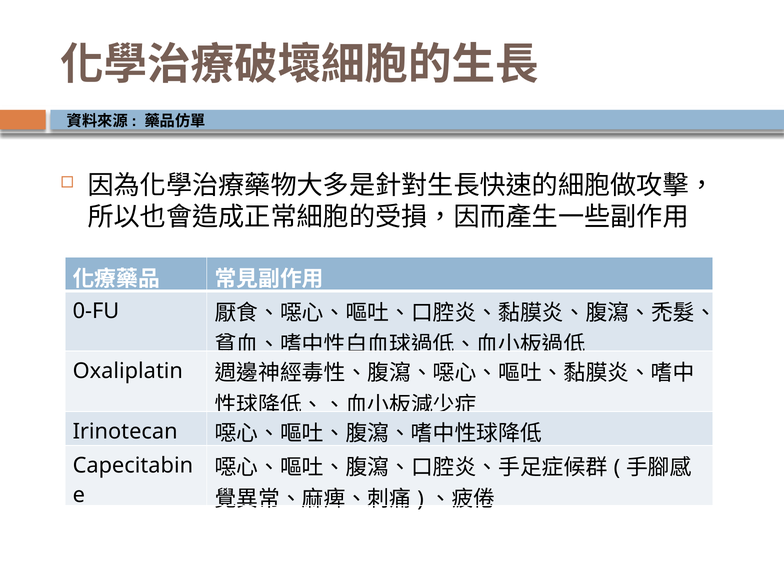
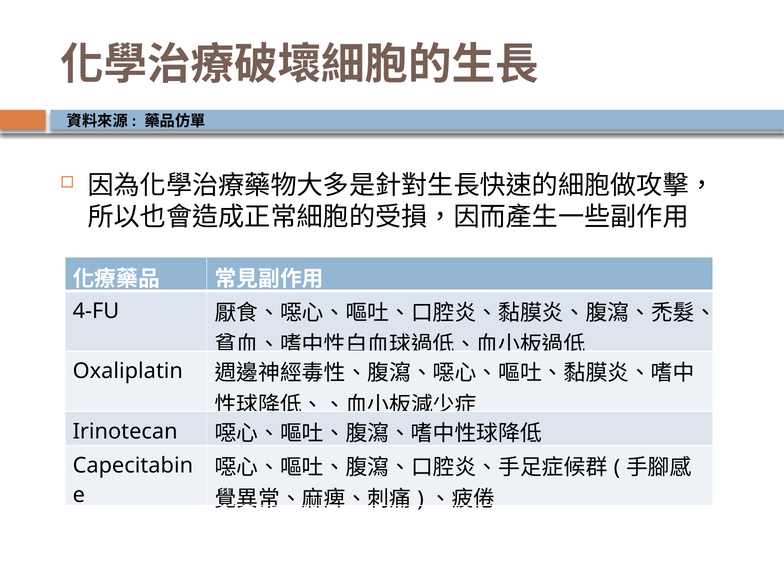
0-FU: 0-FU -> 4-FU (96, 311)
